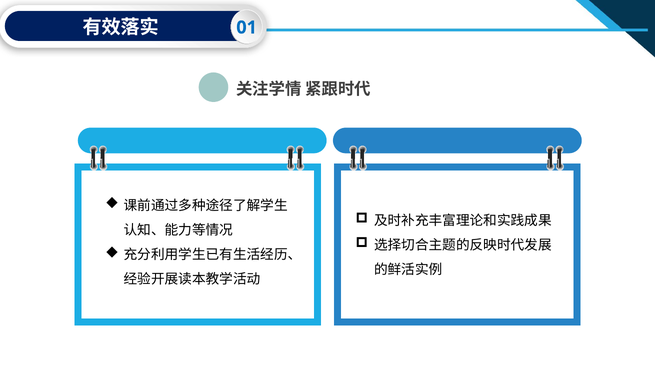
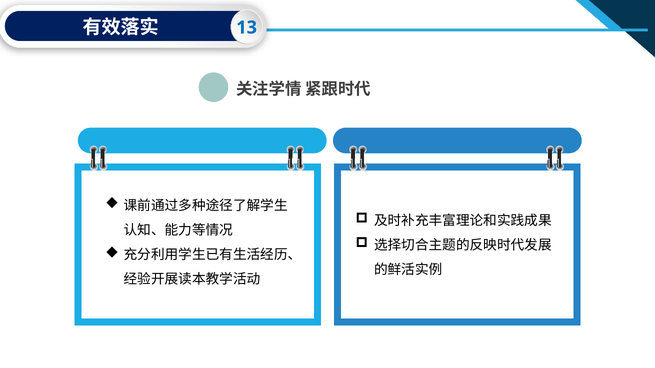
01: 01 -> 13 (247, 28)
